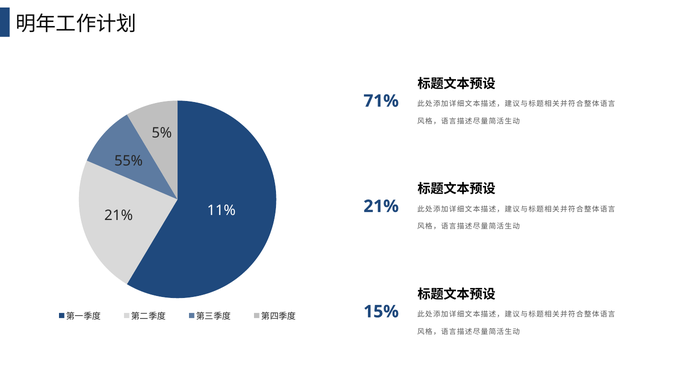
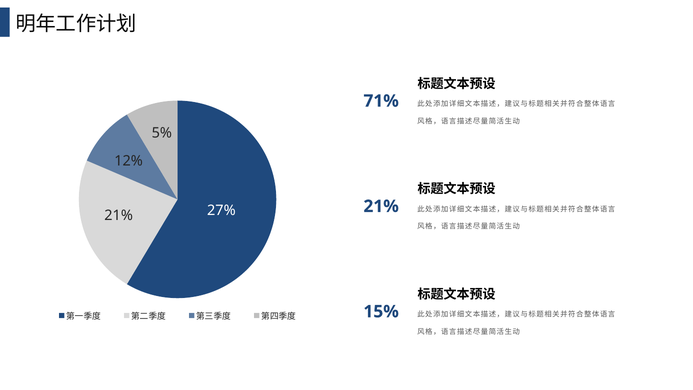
55%: 55% -> 12% (129, 161)
11%: 11% -> 27% (221, 211)
